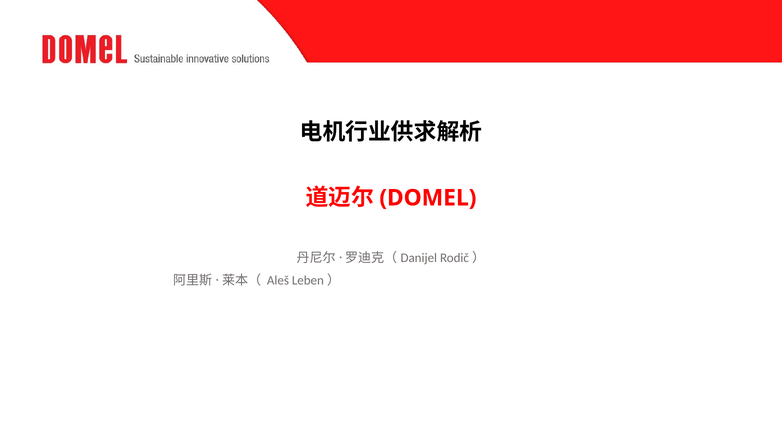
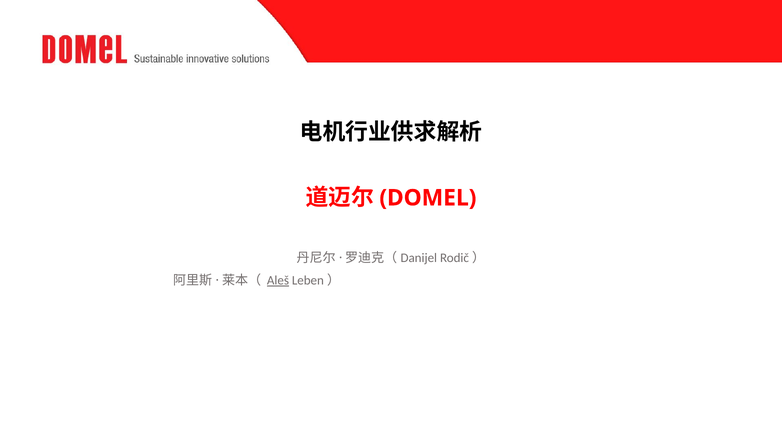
Aleš underline: none -> present (278, 280)
